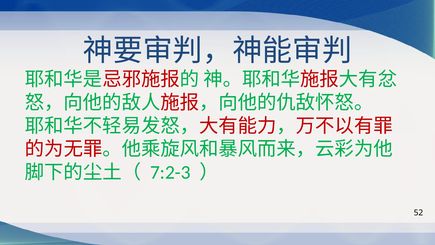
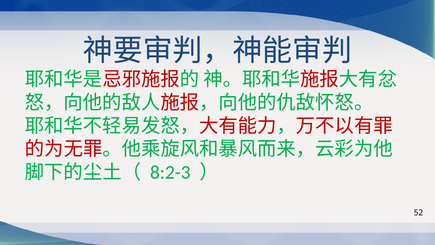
7:2-3: 7:2-3 -> 8:2-3 (170, 172)
